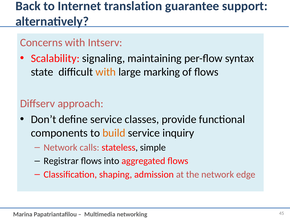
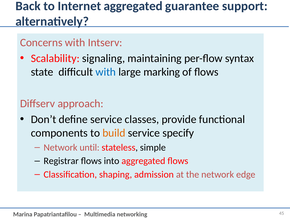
Internet translation: translation -> aggregated (133, 6)
with colour: orange -> blue (106, 72)
inquiry: inquiry -> specify (178, 133)
calls: calls -> until (90, 147)
